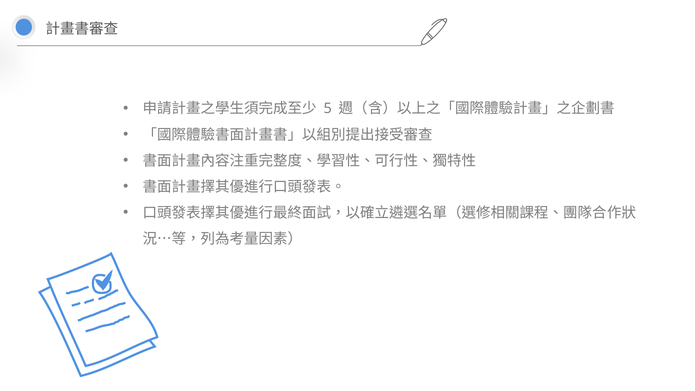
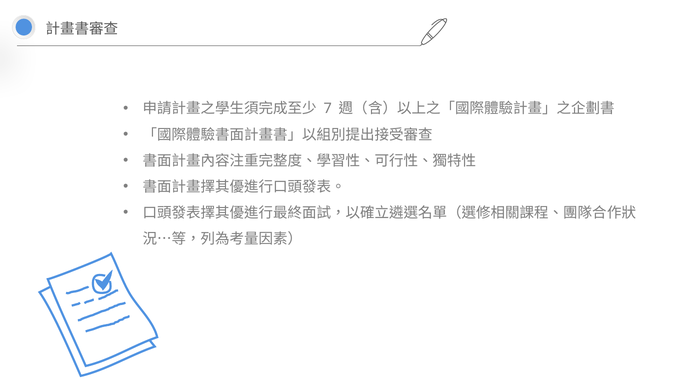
5: 5 -> 7 (328, 109)
